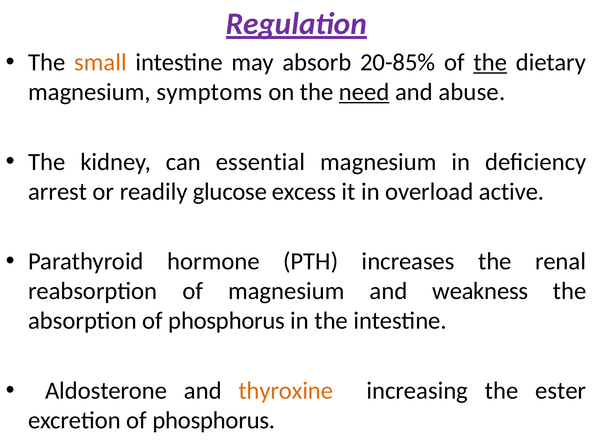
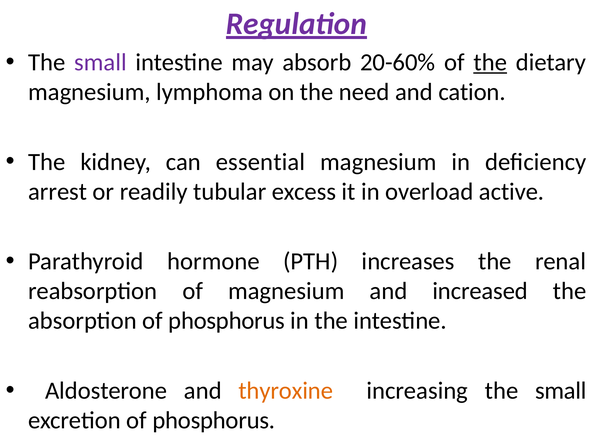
small colour: orange -> purple (100, 62)
20-85%: 20-85% -> 20-60% (398, 62)
symptoms: symptoms -> lymphoma (210, 92)
need underline: present -> none (364, 92)
abuse: abuse -> cation (472, 92)
glucose: glucose -> tubular (230, 192)
weakness: weakness -> increased (480, 291)
increasing the ester: ester -> small (561, 391)
